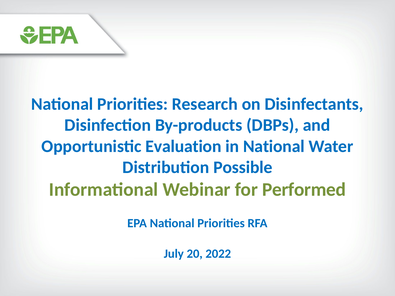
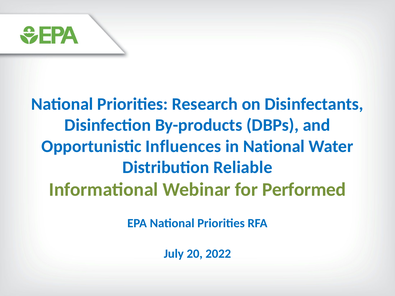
Evaluation: Evaluation -> Influences (183, 146)
Possible: Possible -> Reliable (243, 167)
